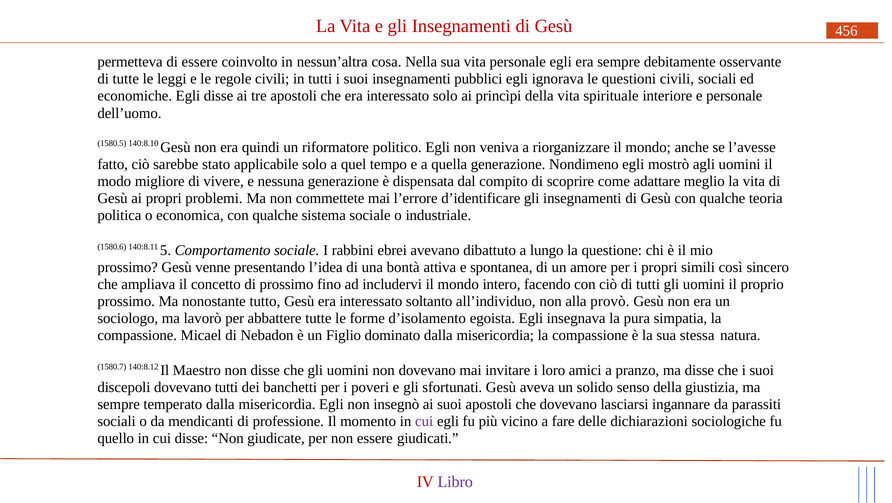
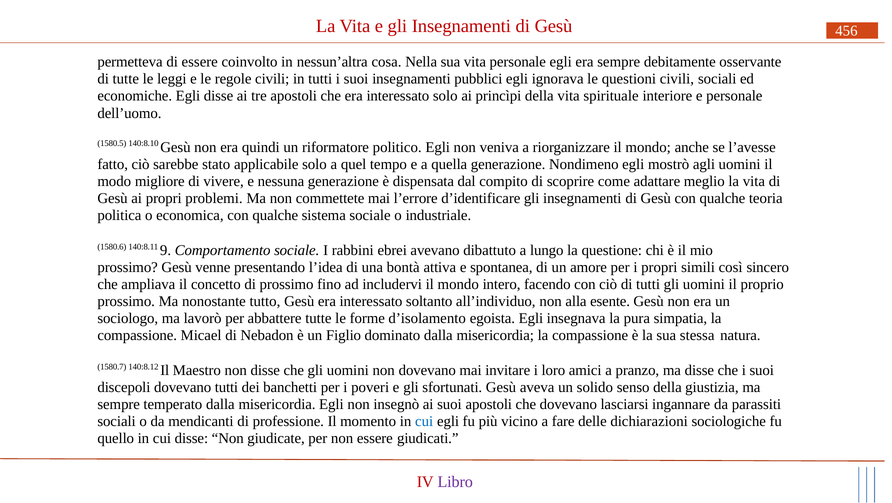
5: 5 -> 9 (166, 250)
provò: provò -> esente (610, 301)
cui colour: purple -> blue (424, 421)
